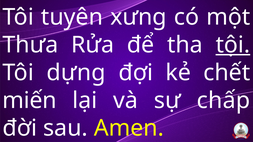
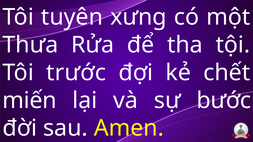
tội underline: present -> none (233, 45)
dựng: dựng -> trước (76, 73)
chấp: chấp -> bước (224, 101)
